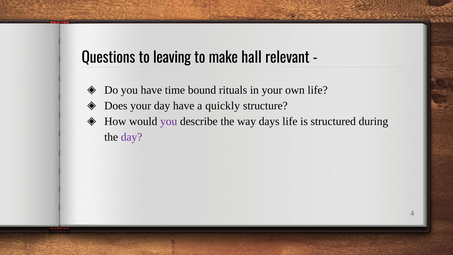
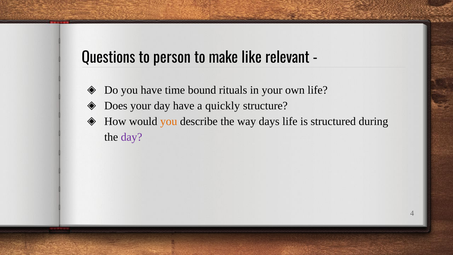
leaving: leaving -> person (172, 58)
hall: hall -> like (252, 58)
you colour: purple -> orange (169, 121)
